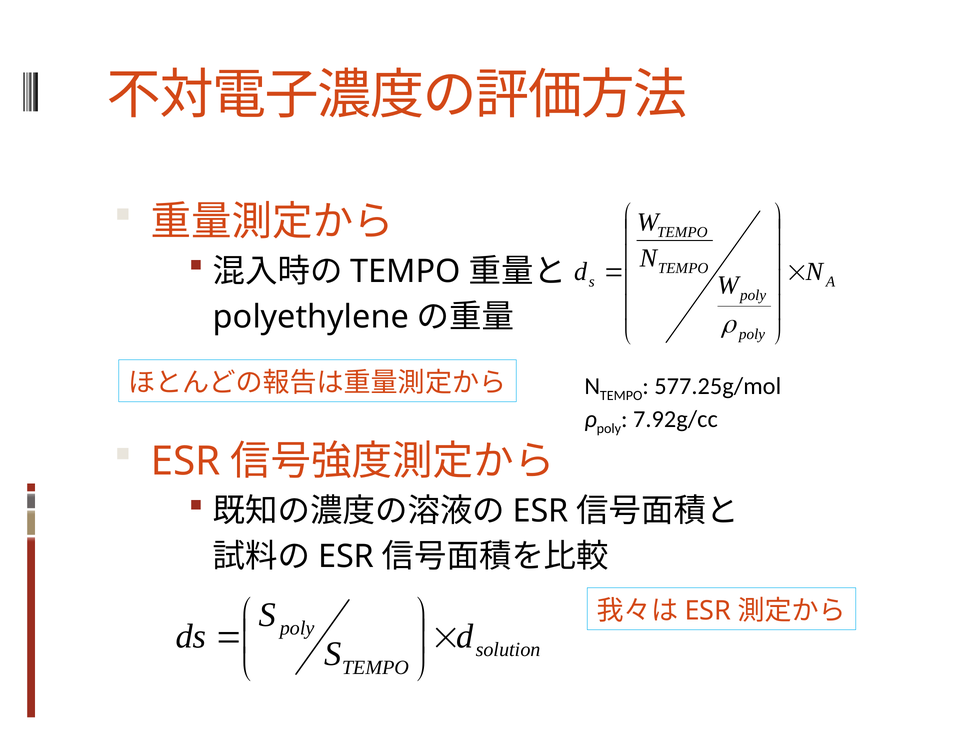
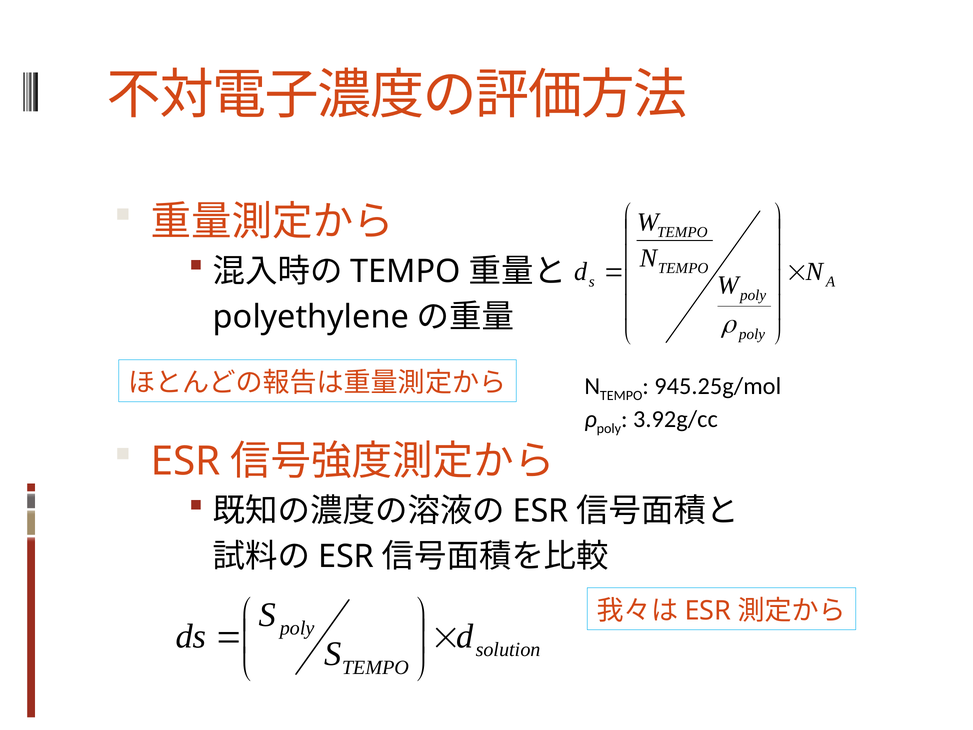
577.25g/mol: 577.25g/mol -> 945.25g/mol (718, 386)
7.92g/cc: 7.92g/cc -> 3.92g/cc (675, 419)
